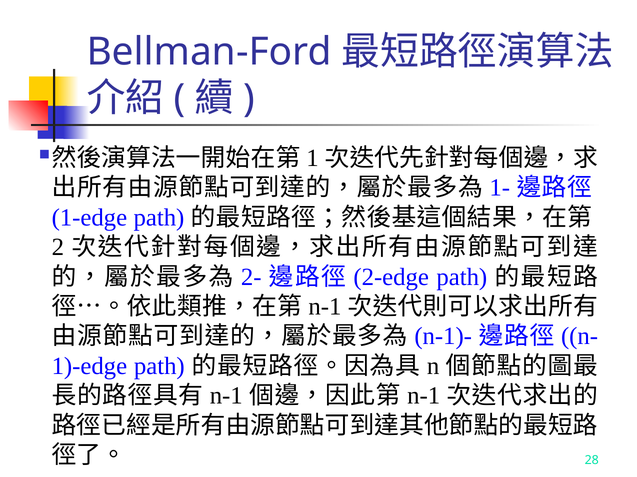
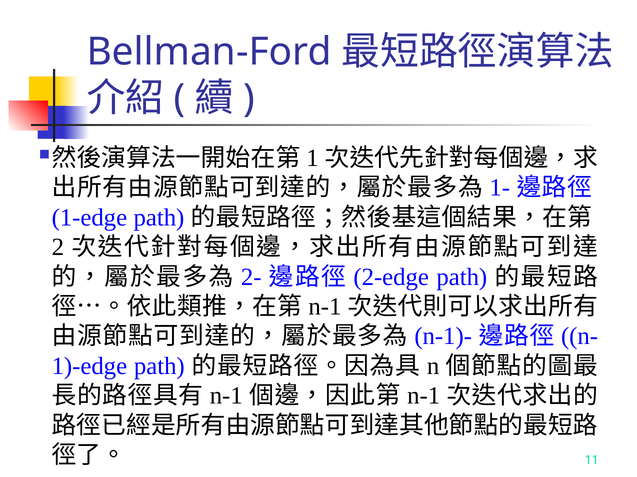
28: 28 -> 11 (592, 461)
